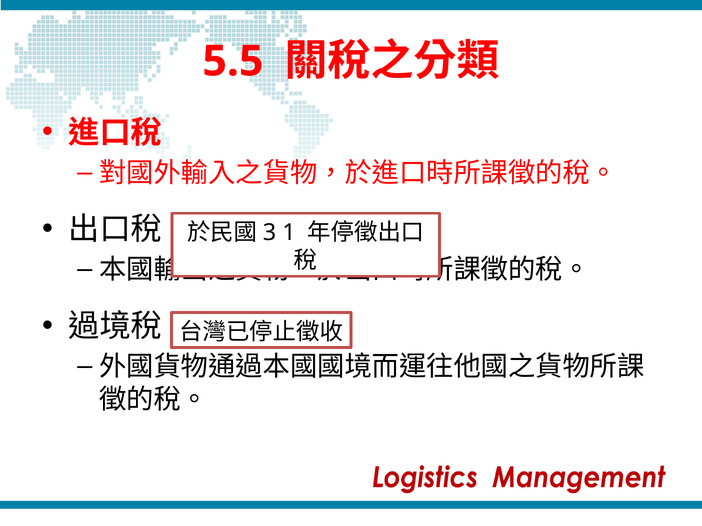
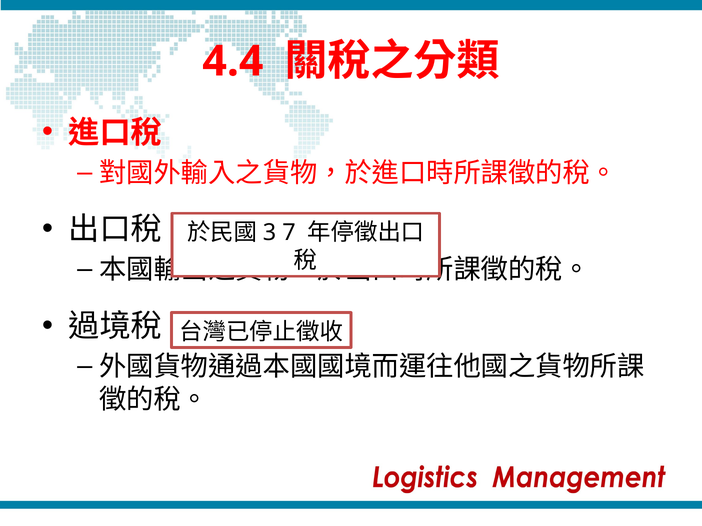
5.5: 5.5 -> 4.4 (233, 61)
1: 1 -> 7 (289, 233)
